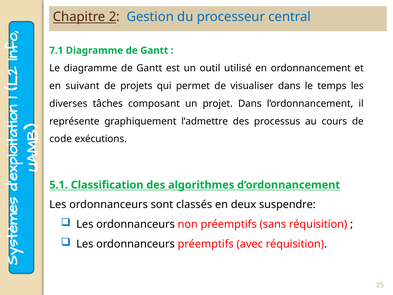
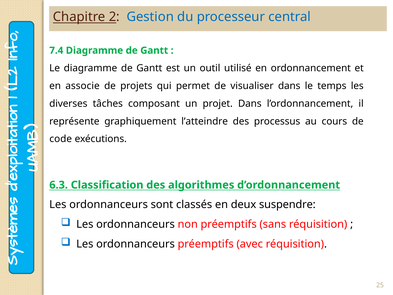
7.1: 7.1 -> 7.4 (56, 50)
suivant: suivant -> associe (83, 86)
l’admettre: l’admettre -> l’atteindre (205, 121)
5.1: 5.1 -> 6.3 (59, 185)
